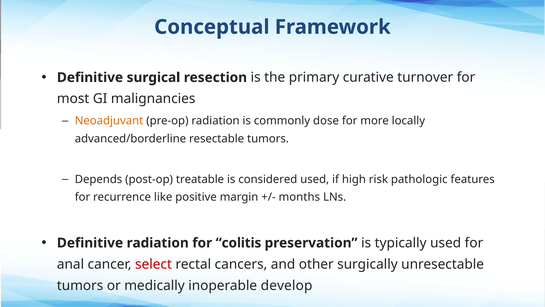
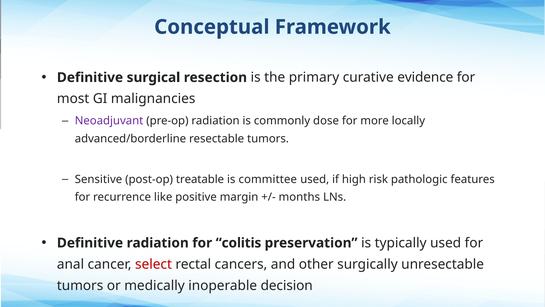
turnover: turnover -> evidence (425, 77)
Neoadjuvant colour: orange -> purple (109, 121)
Depends: Depends -> Sensitive (98, 179)
considered: considered -> committee (268, 179)
develop: develop -> decision (287, 285)
